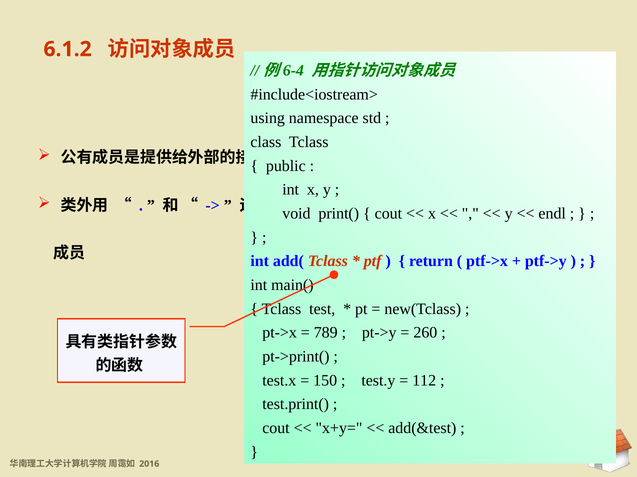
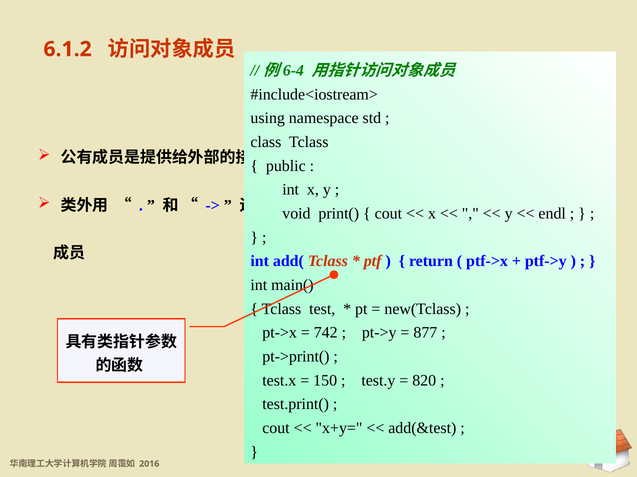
789: 789 -> 742 (326, 333)
260: 260 -> 877 (425, 333)
112: 112 -> 820 (424, 381)
